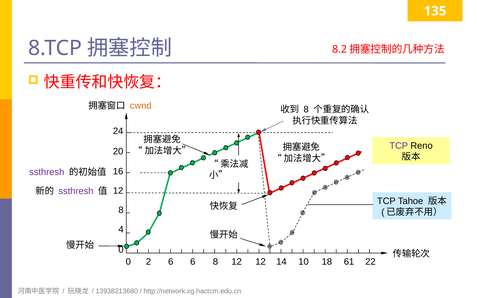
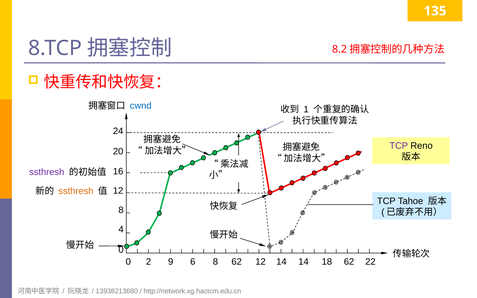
cwnd colour: orange -> blue (141, 106)
8: 8 -> 1 (306, 110)
ssthresh colour: purple -> orange (76, 191)
2 6: 6 -> 9 (171, 262)
6 8 12: 12 -> 62 (237, 262)
14 10: 10 -> 14 (304, 262)
18 61: 61 -> 62 (349, 262)
